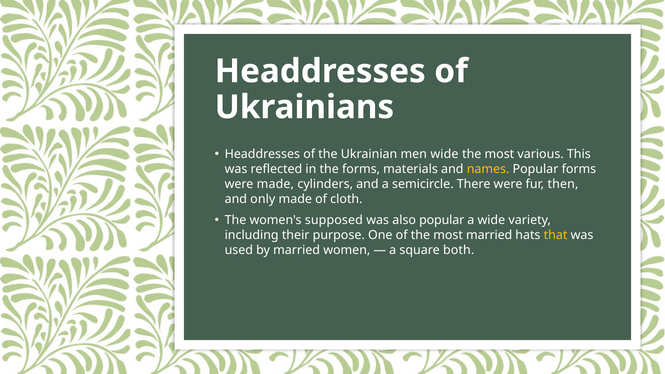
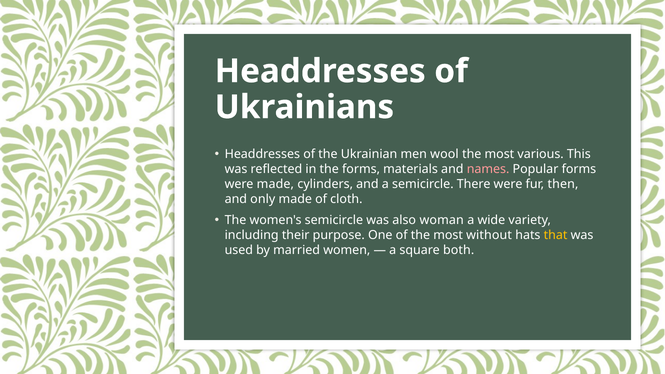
men wide: wide -> wool (444, 154)
names colour: yellow -> pink (488, 169)
women's supposed: supposed -> semicircle (334, 220)
also popular: popular -> woman (442, 220)
most married: married -> without (489, 235)
